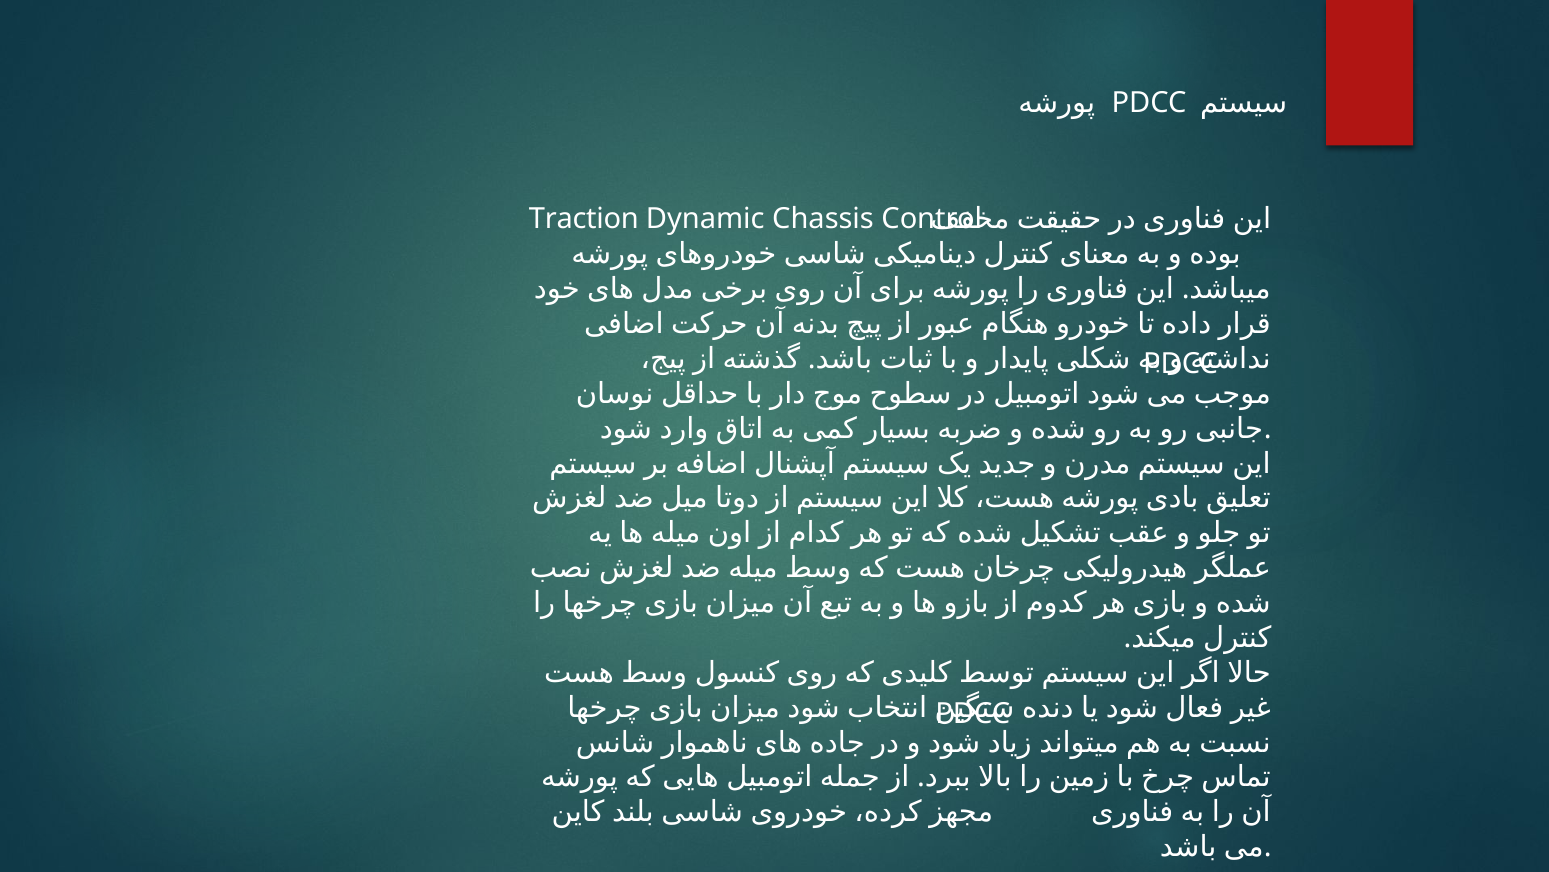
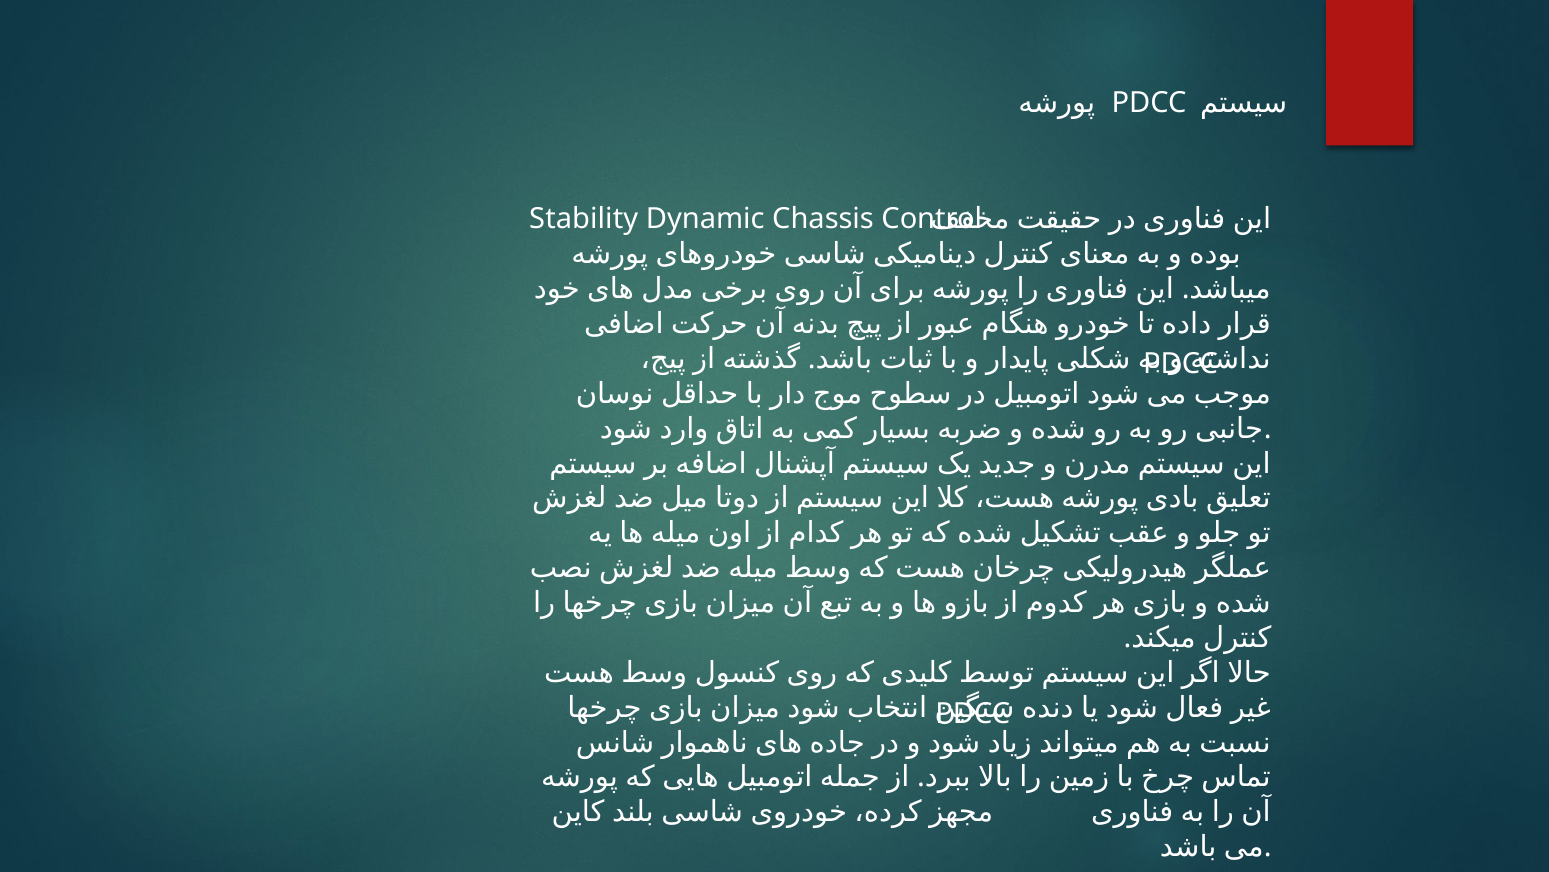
Traction: Traction -> Stability (584, 219)
